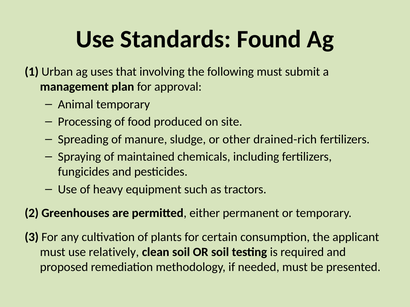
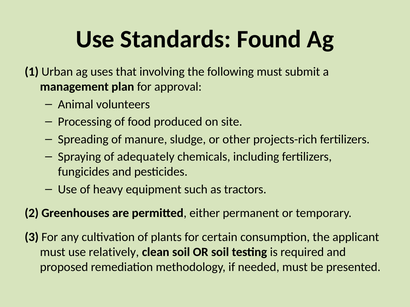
Animal temporary: temporary -> volunteers (123, 105)
drained-rich: drained-rich -> projects-rich (285, 140)
maintained: maintained -> adequately (146, 157)
